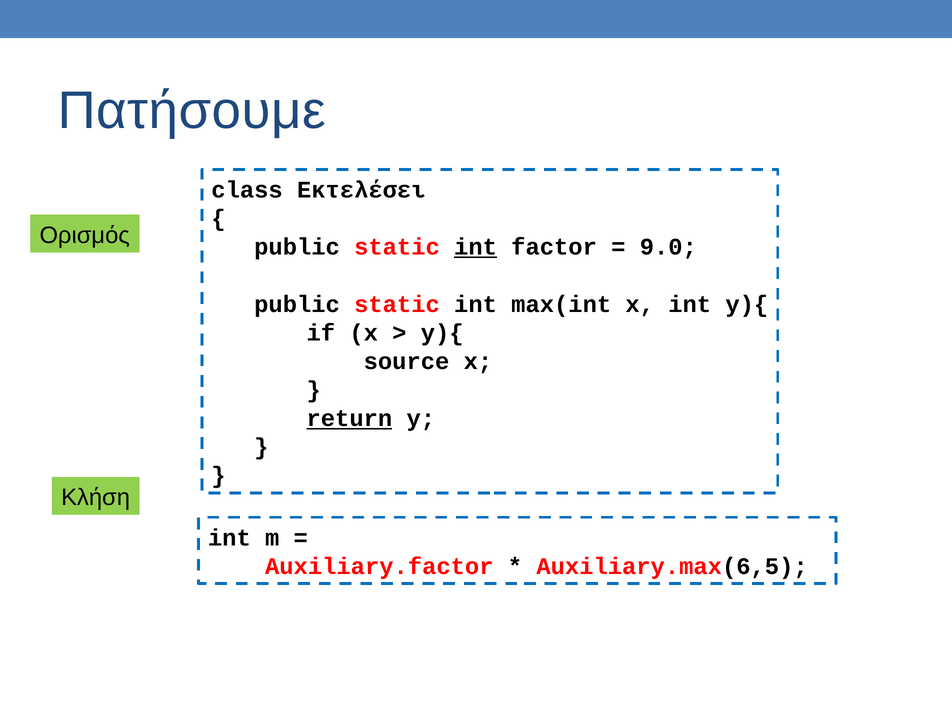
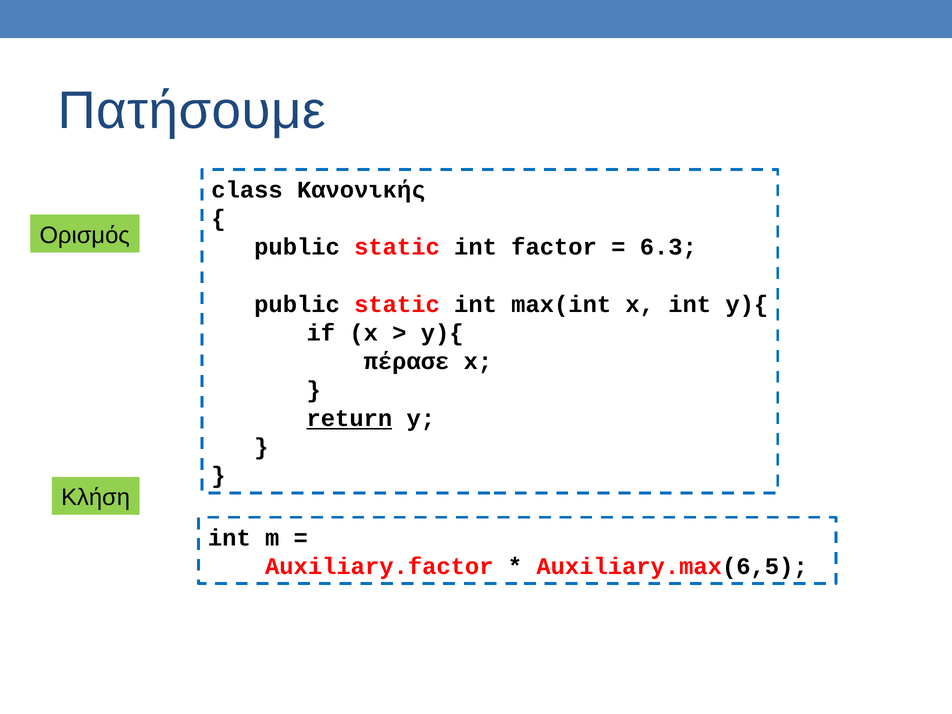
Εκτελέσει: Εκτελέσει -> Κανονικής (361, 190)
int underline: present -> none (476, 247)
9.0: 9.0 -> 6.3 (668, 247)
source: source -> πέρασε (407, 361)
